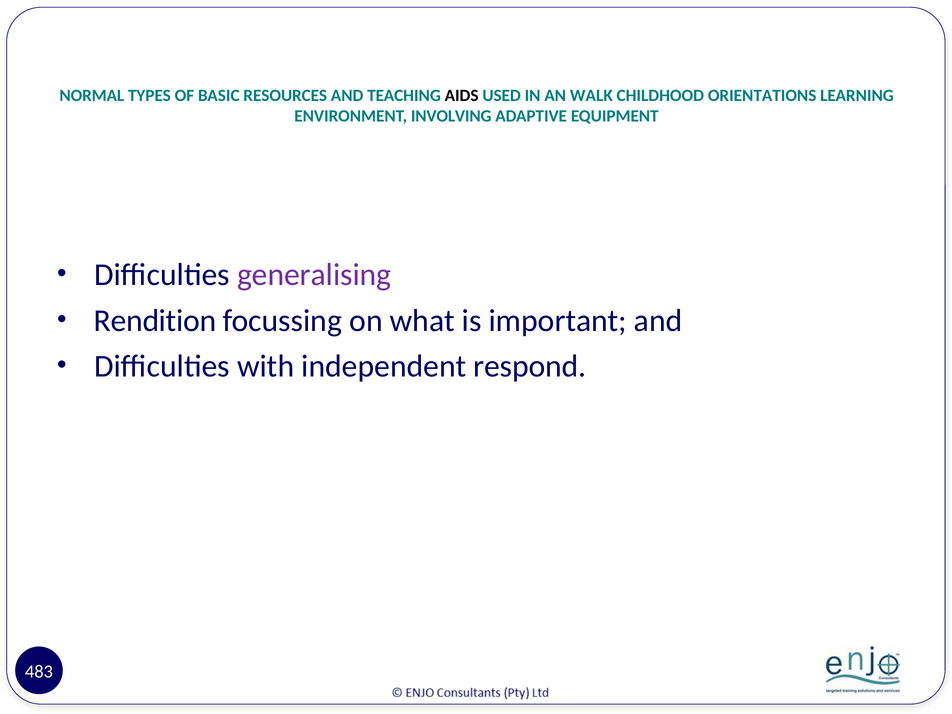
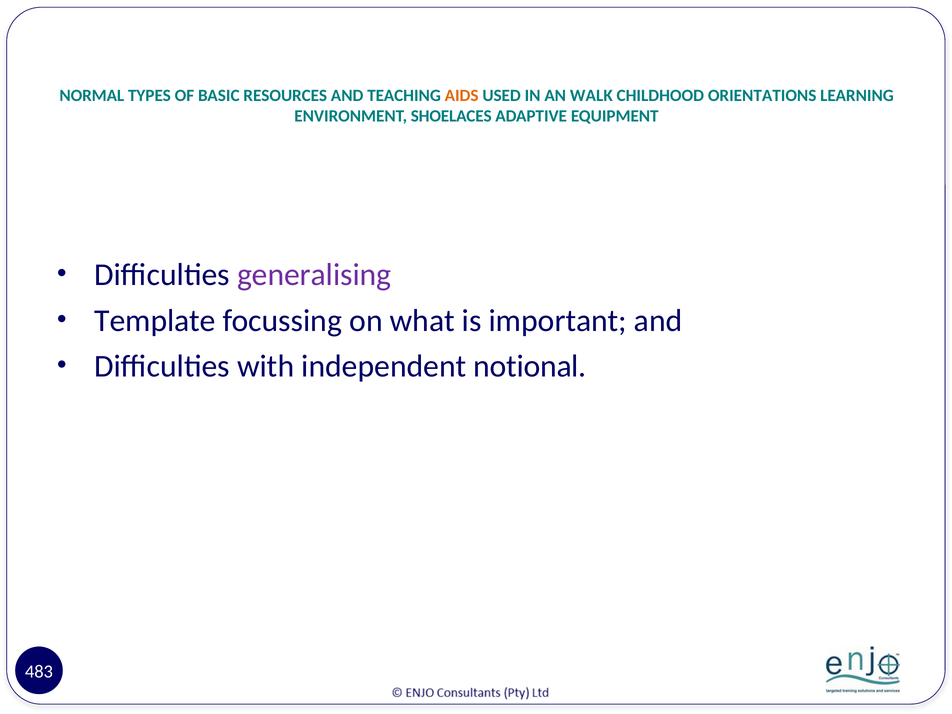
AIDS colour: black -> orange (462, 96)
INVOLVING: INVOLVING -> SHOELACES (451, 116)
Rendition: Rendition -> Template (155, 321)
respond: respond -> notional (530, 366)
